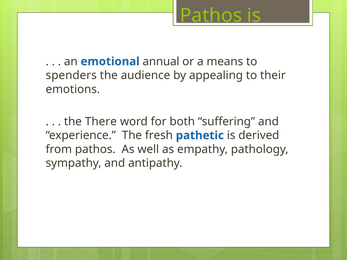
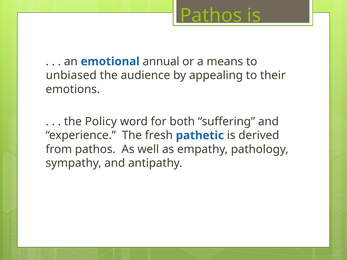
spenders: spenders -> unbiased (71, 75)
There: There -> Policy (101, 122)
